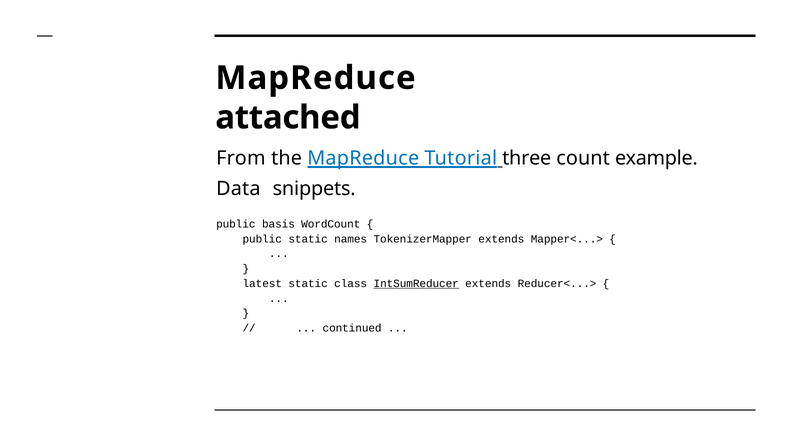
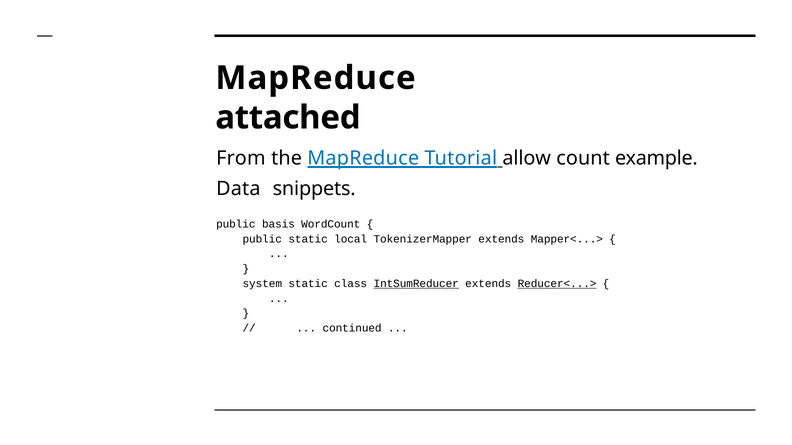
three: three -> allow (527, 158)
names: names -> local (351, 239)
latest: latest -> system (262, 284)
Reducer<...> underline: none -> present (557, 284)
